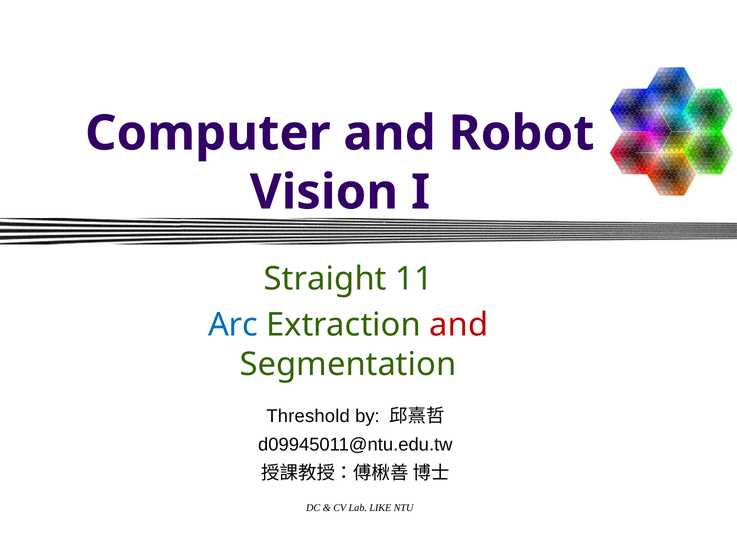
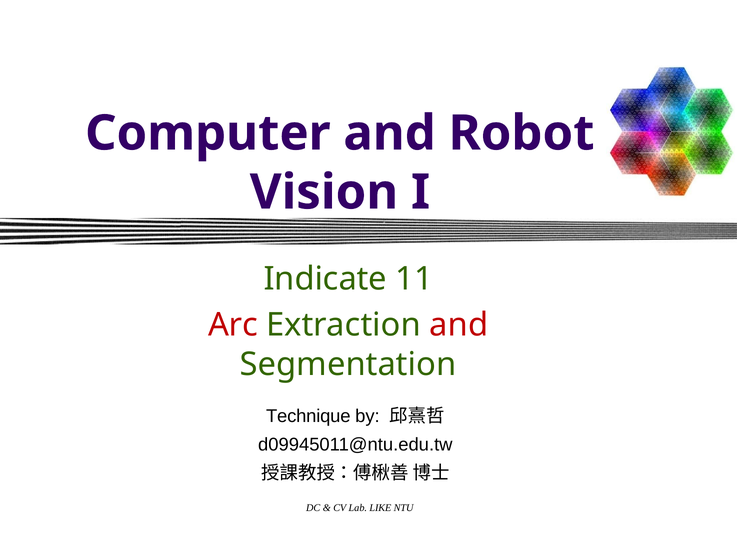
Straight: Straight -> Indicate (325, 279)
Arc colour: blue -> red (233, 325)
Threshold: Threshold -> Technique (308, 416)
